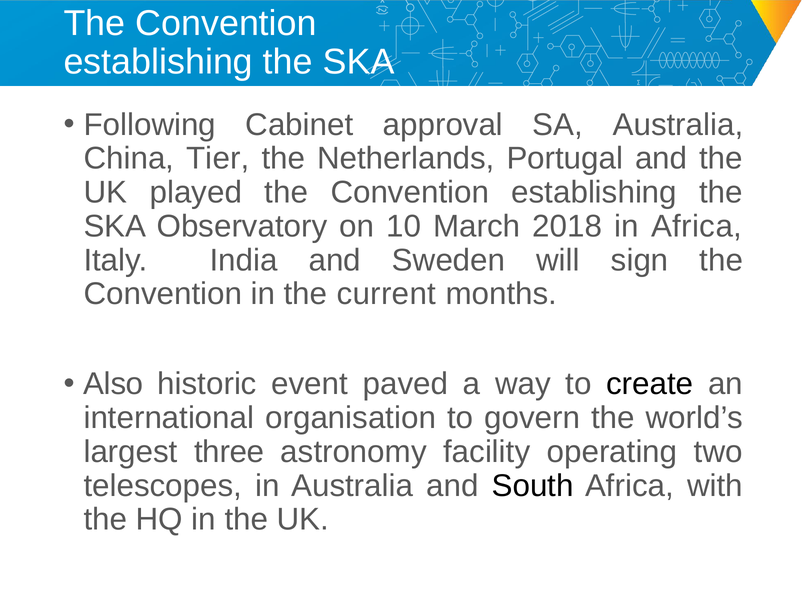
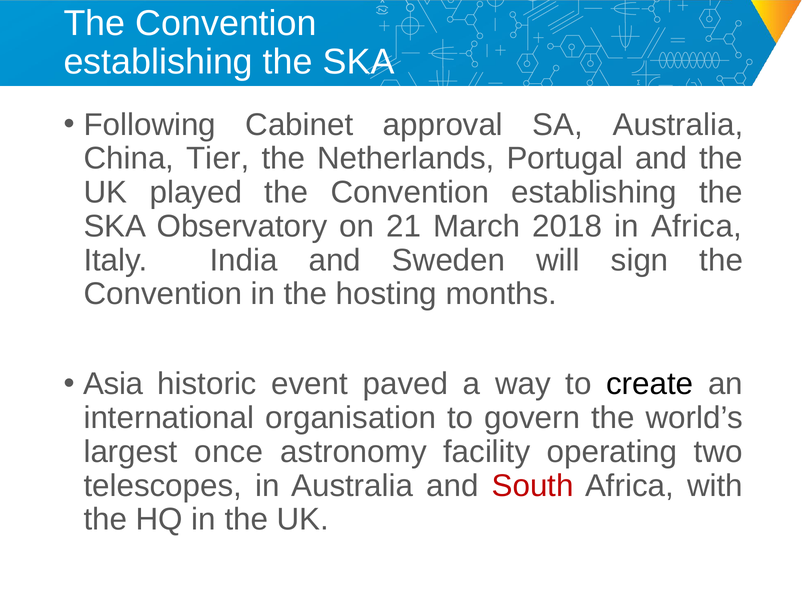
10: 10 -> 21 (404, 226)
current: current -> hosting (386, 294)
Also: Also -> Asia (113, 384)
three: three -> once (229, 452)
South colour: black -> red (533, 485)
